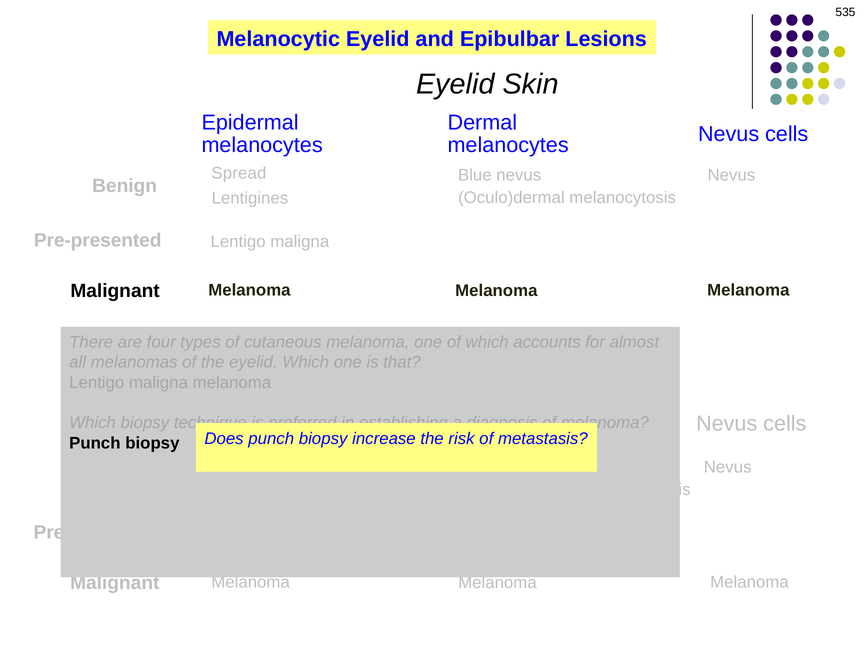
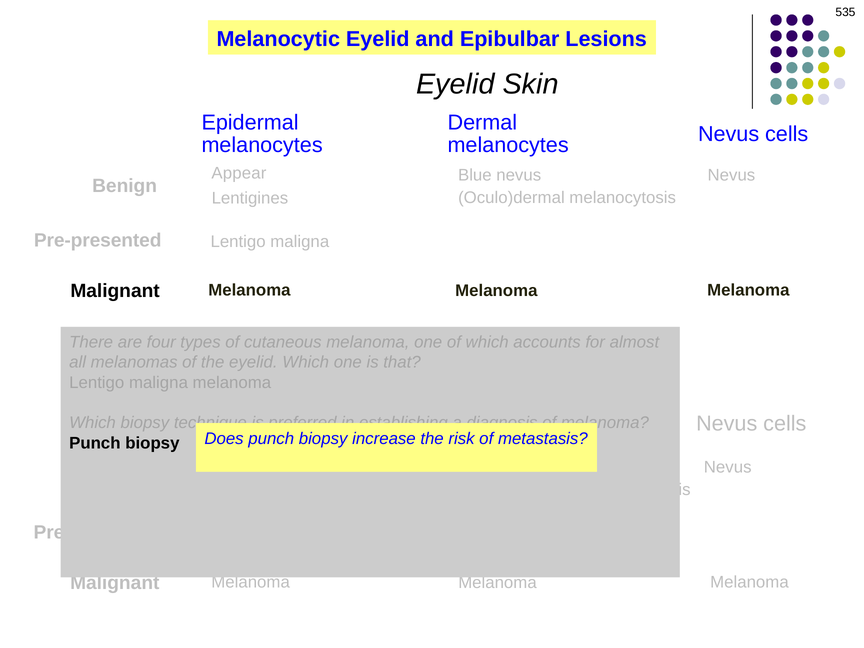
Spread: Spread -> Appear (239, 173)
